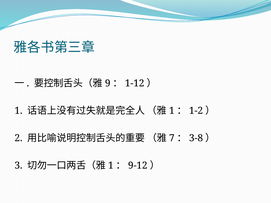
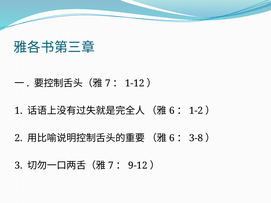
9: 9 -> 7 (108, 83)
1: 1 -> 6 (172, 111)
7: 7 -> 6 (172, 138)
1: 1 -> 7 (111, 166)
